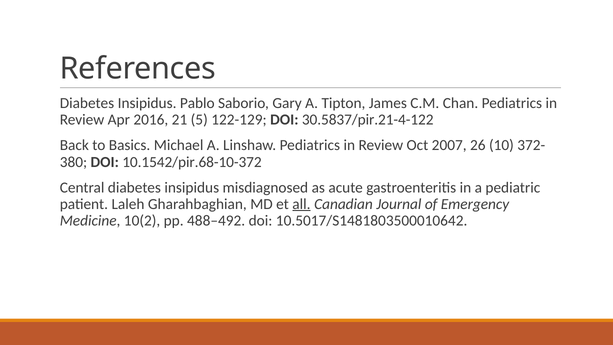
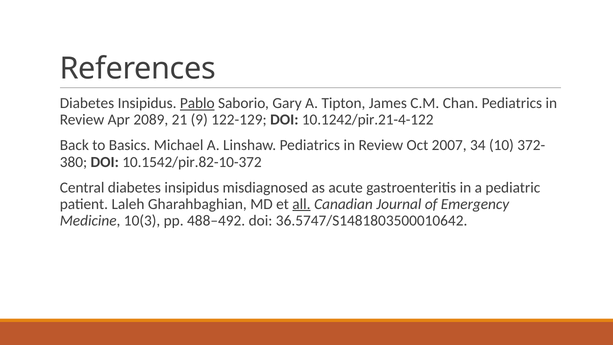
Pablo underline: none -> present (197, 103)
2016: 2016 -> 2089 (151, 120)
5: 5 -> 9 (199, 120)
30.5837/pir.21-4-122: 30.5837/pir.21-4-122 -> 10.1242/pir.21-4-122 (368, 120)
26: 26 -> 34 (478, 145)
10.1542/pir.68-10-372: 10.1542/pir.68-10-372 -> 10.1542/pir.82-10-372 (192, 162)
10(2: 10(2 -> 10(3 (142, 220)
10.5017/S1481803500010642: 10.5017/S1481803500010642 -> 36.5747/S1481803500010642 (372, 220)
